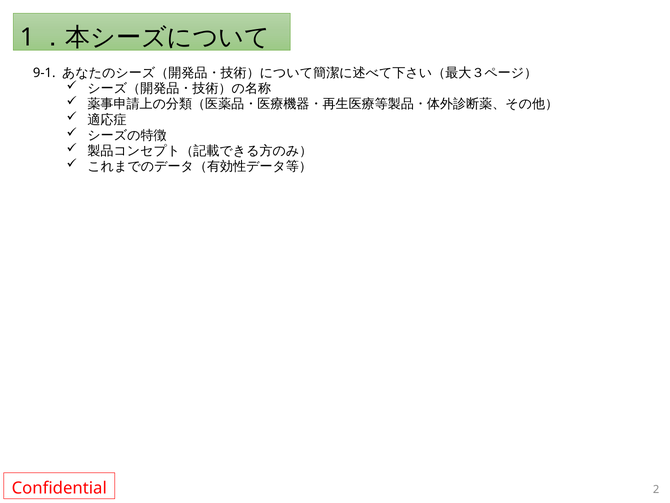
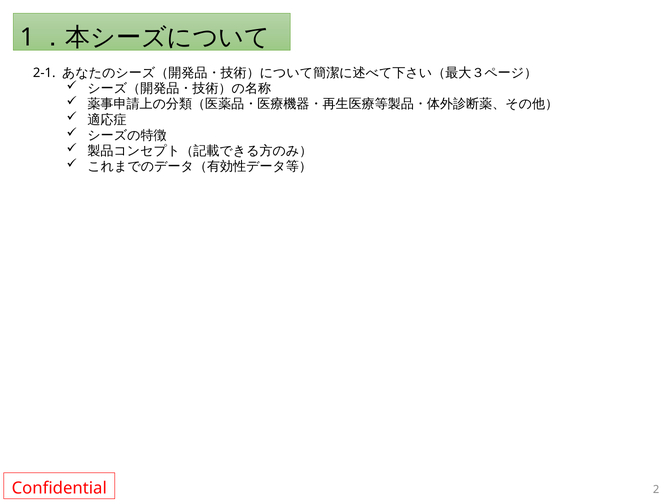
9-1: 9-1 -> 2-1 (44, 73)
